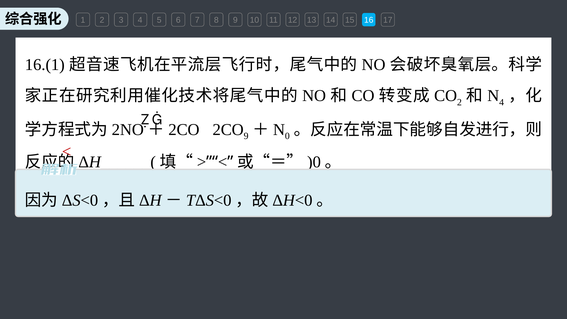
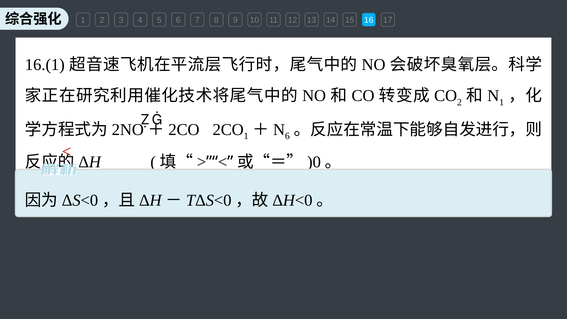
4: 4 -> 1 (502, 102)
9: 9 -> 1 (246, 136)
0: 0 -> 6 (287, 136)
